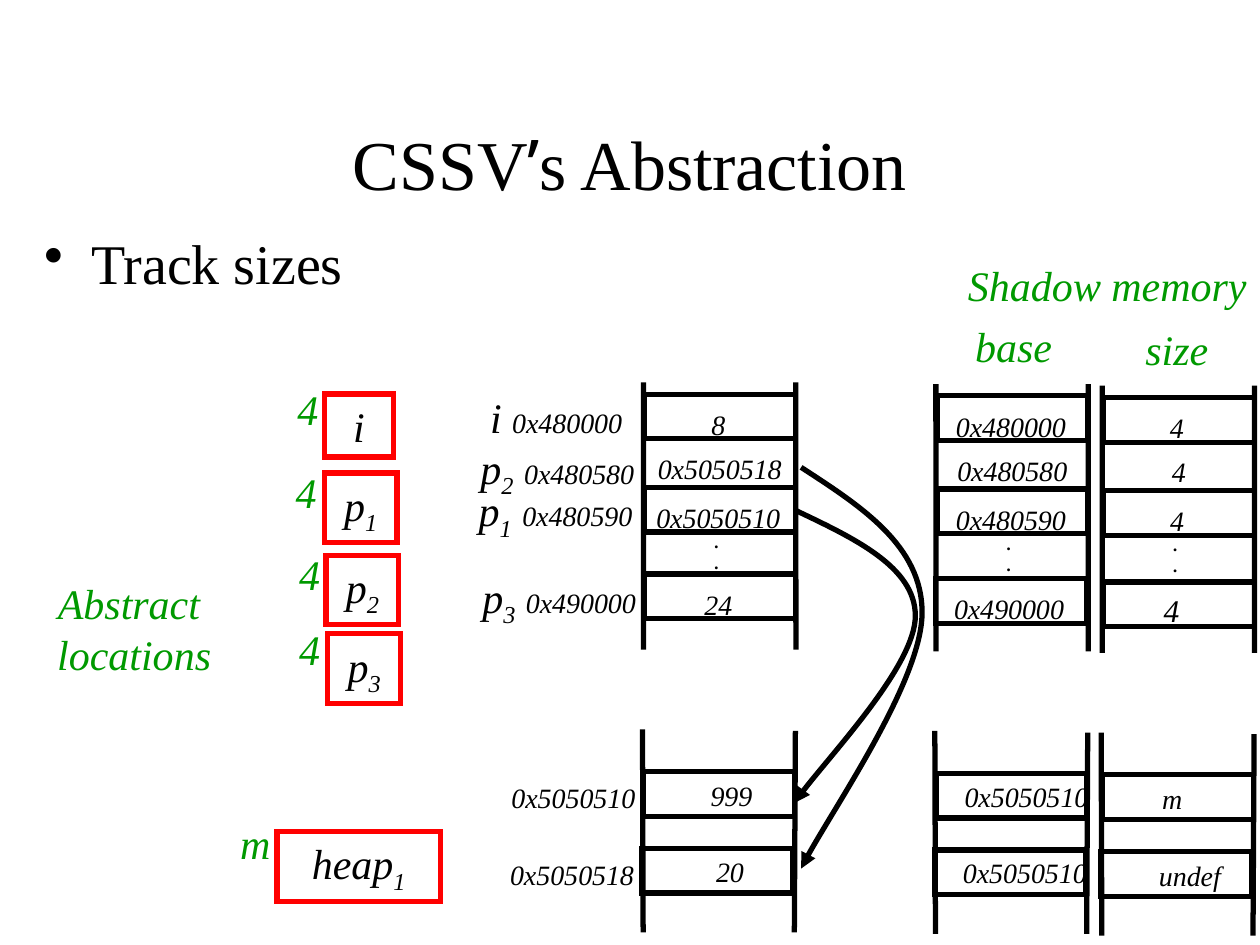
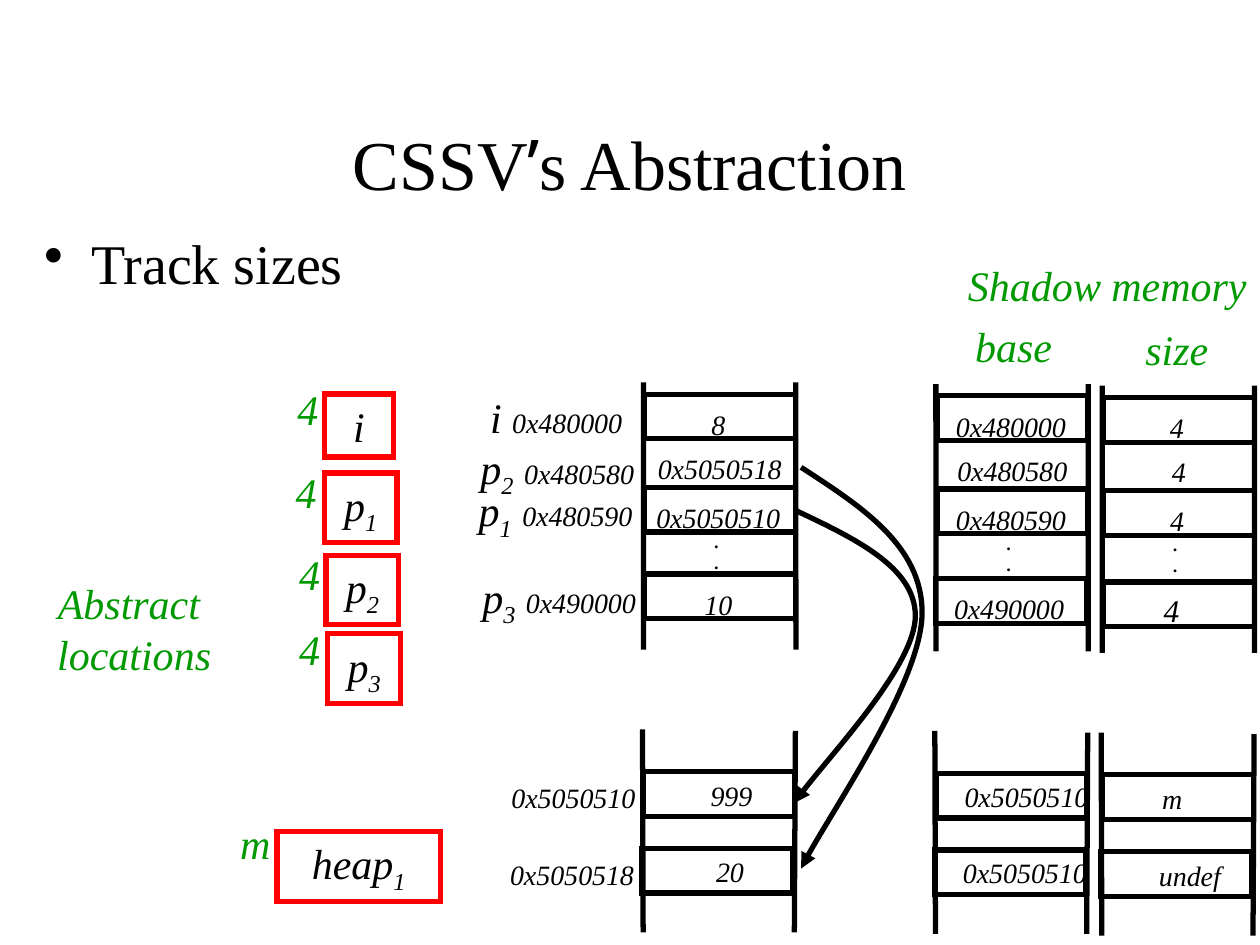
24: 24 -> 10 (718, 606)
